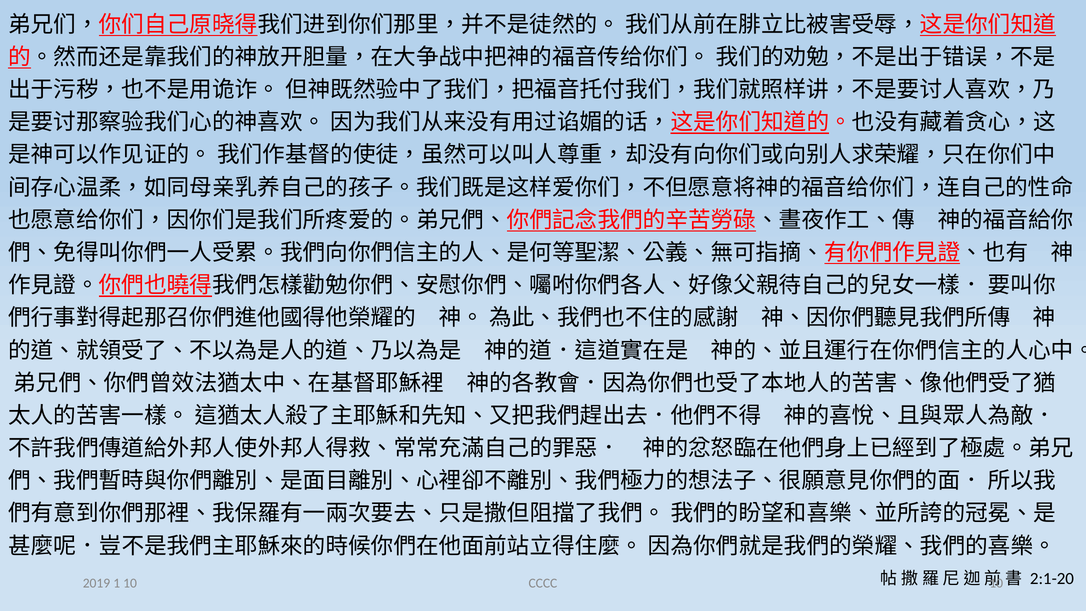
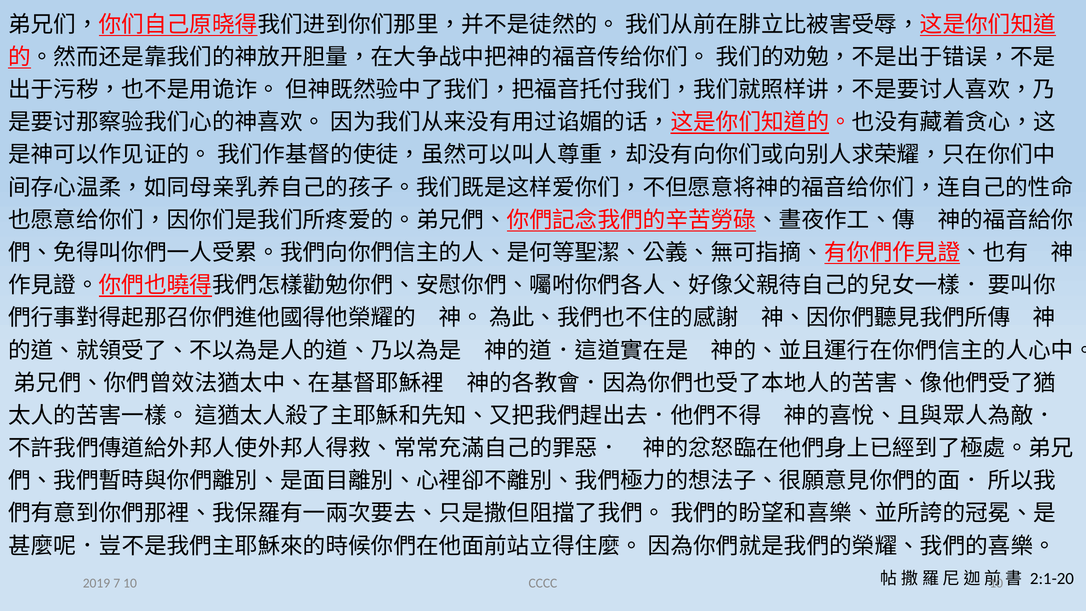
1: 1 -> 7 (117, 583)
